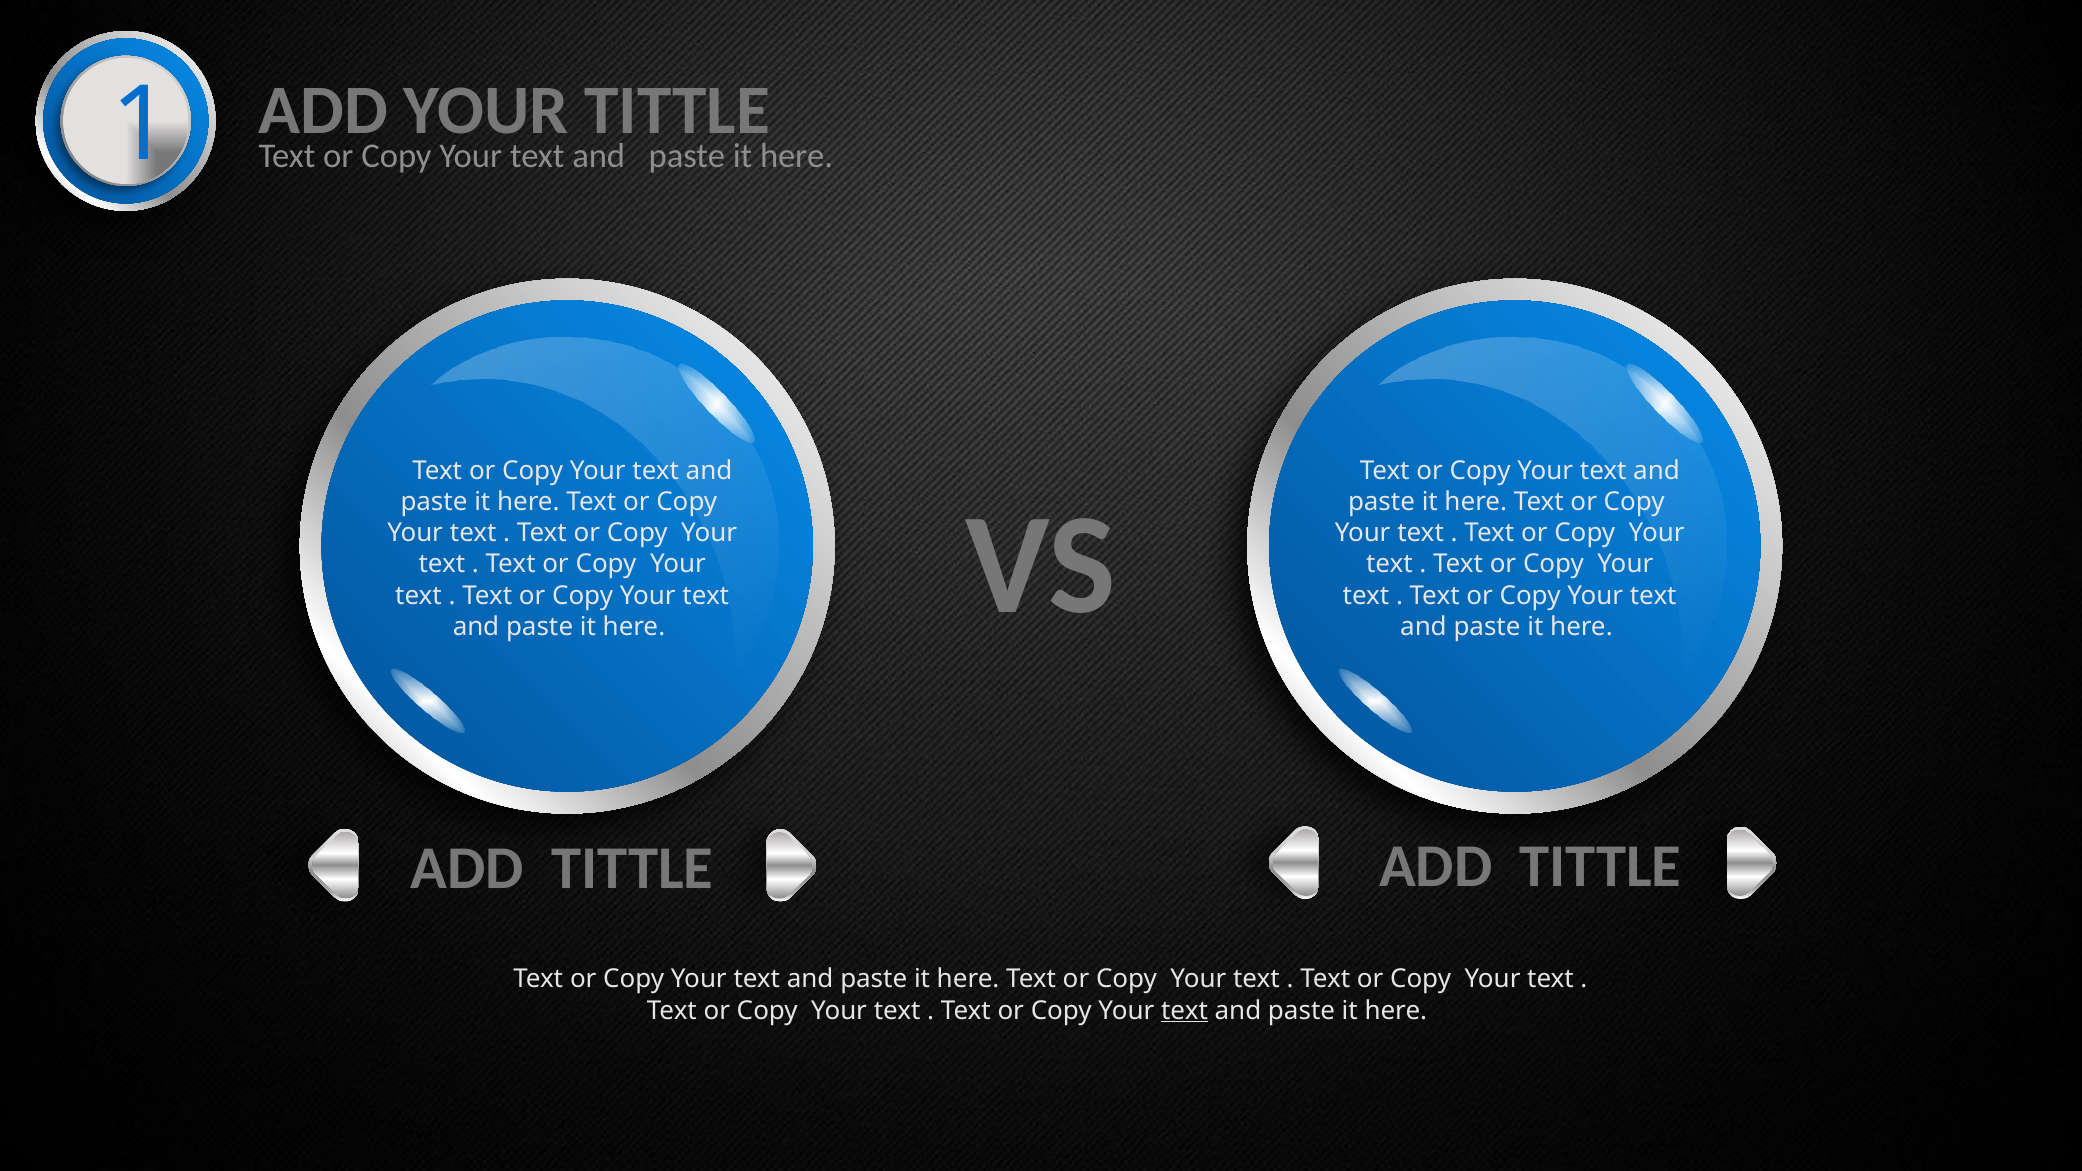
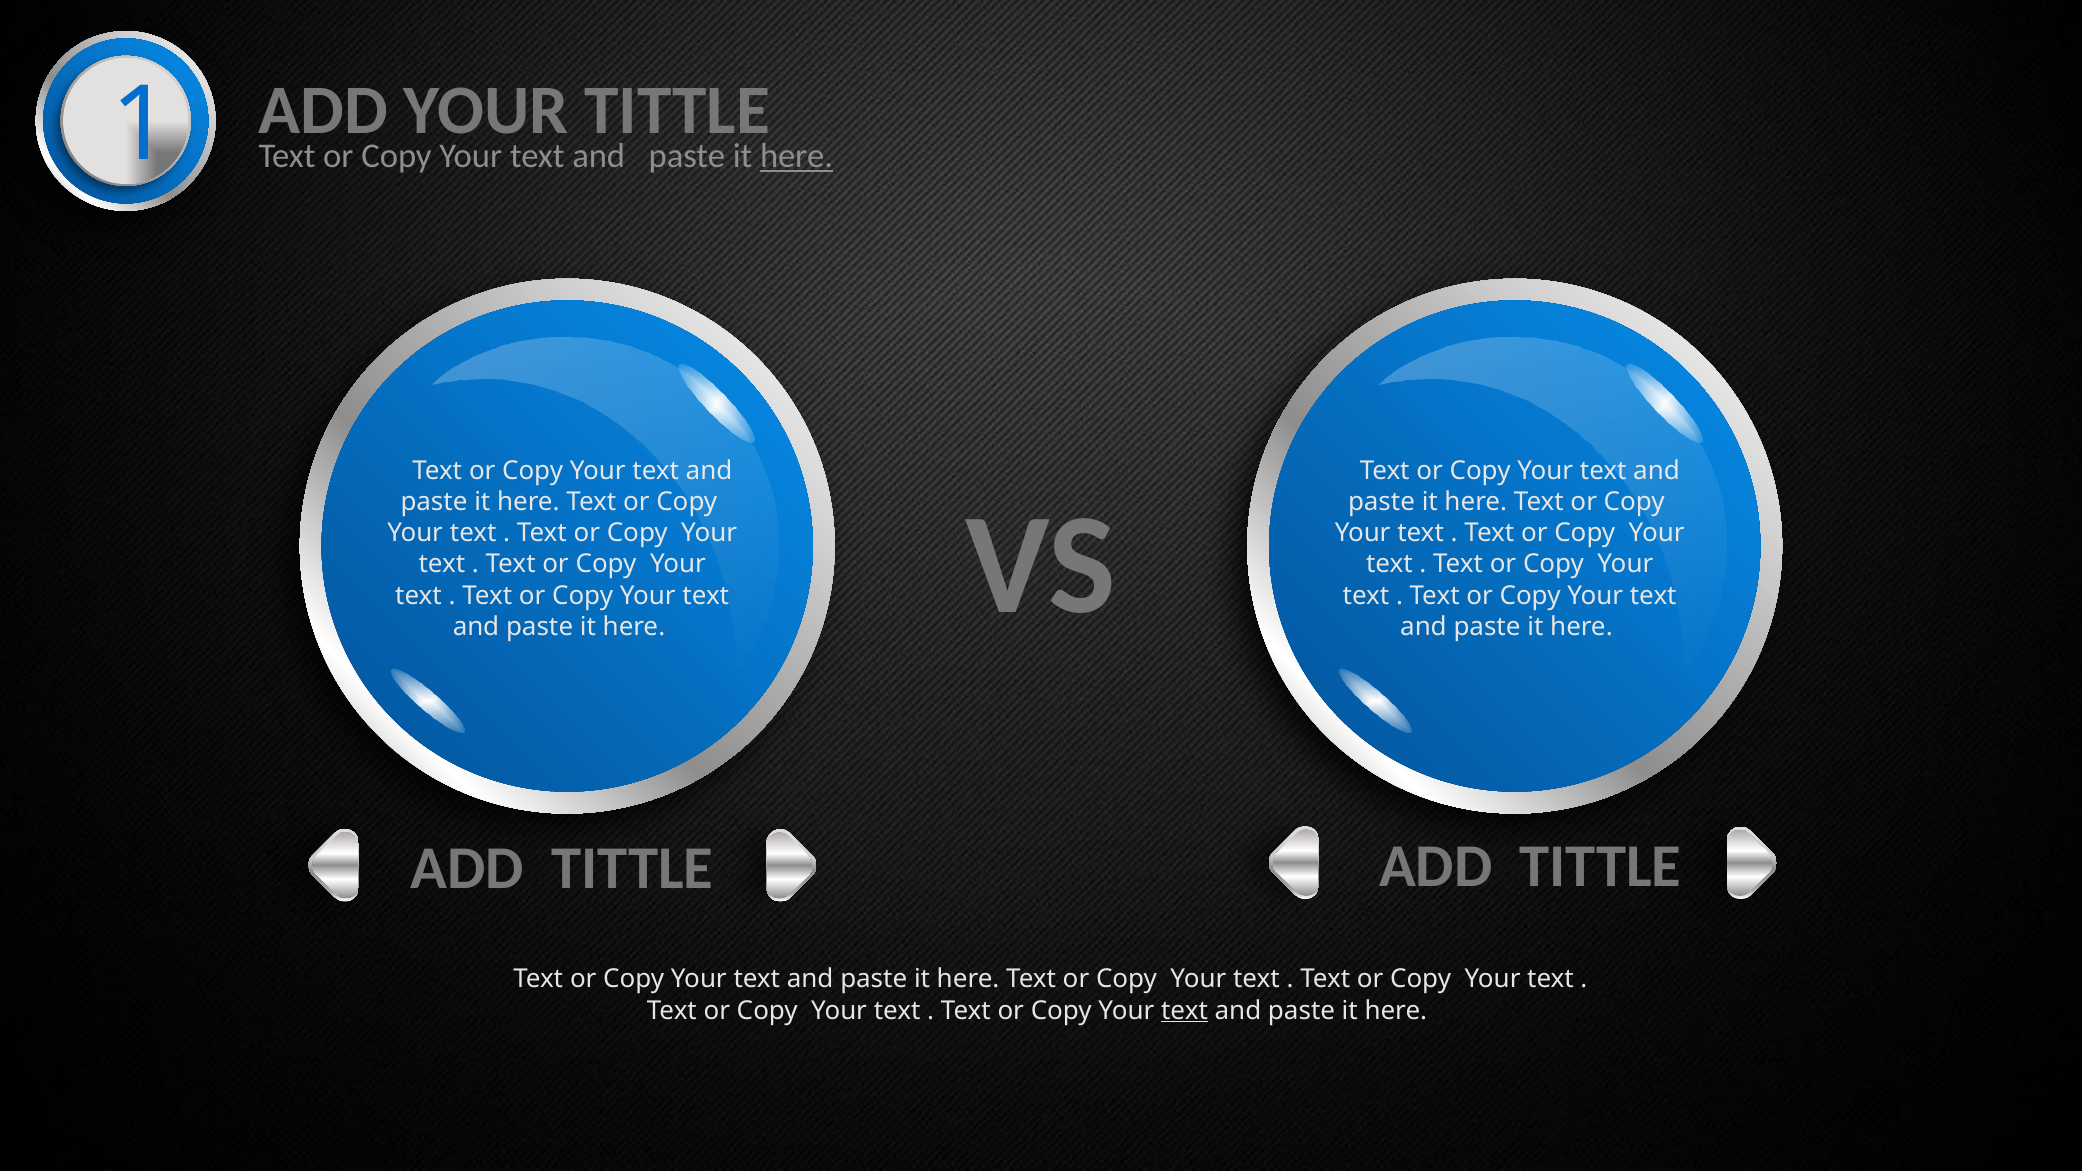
here underline: none -> present (797, 157)
